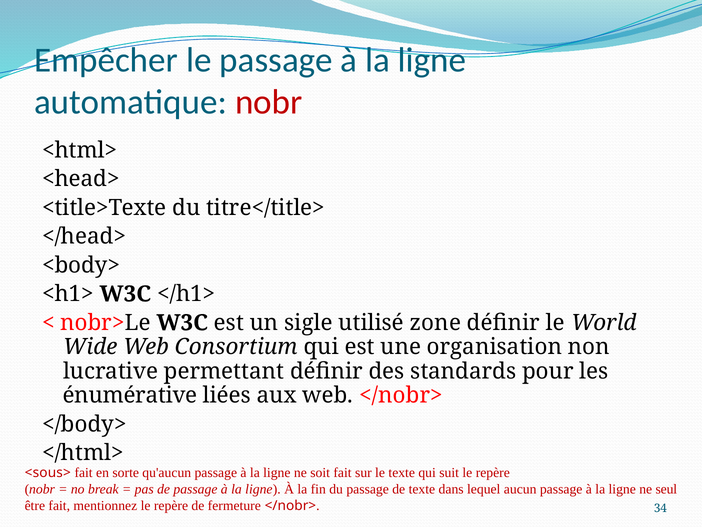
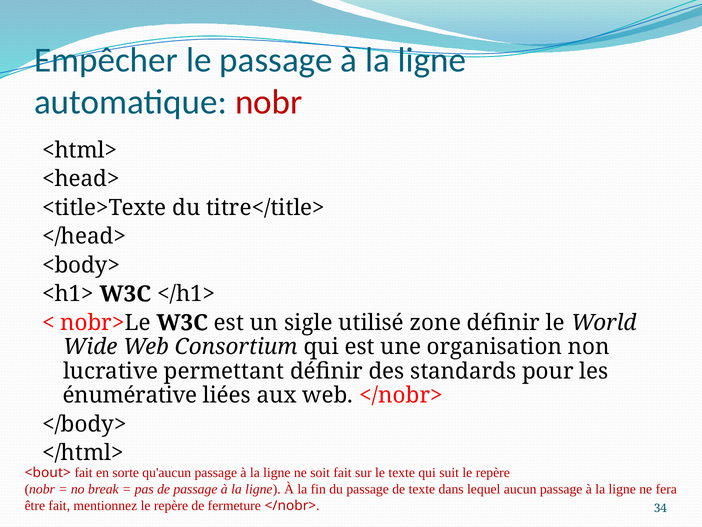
<sous>: <sous> -> <bout> (48, 472)
seul: seul -> fera (666, 489)
